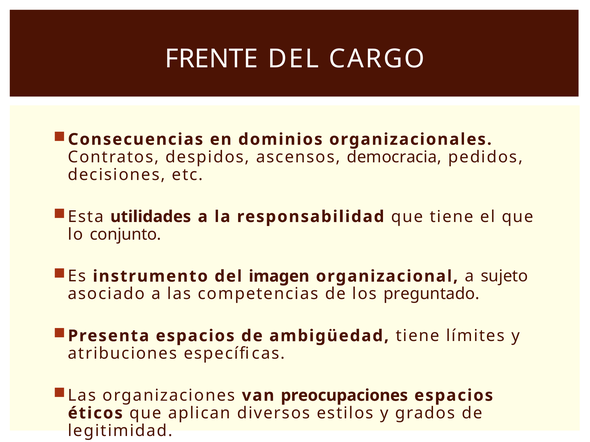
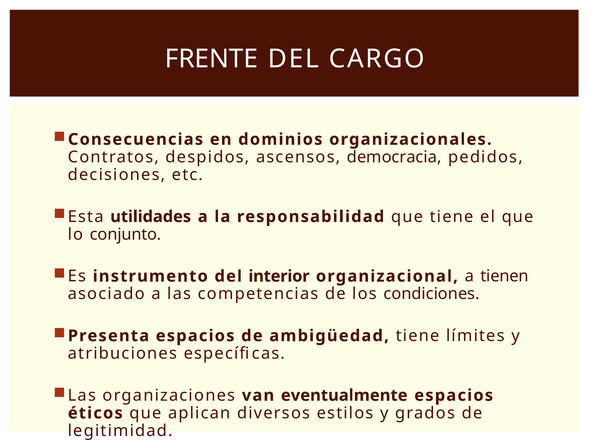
imagen: imagen -> interior (279, 277)
sujeto: sujeto -> tienen (505, 277)
preguntado: preguntado -> condiciones (432, 294)
preocupaciones: preocupaciones -> eventualmente (344, 396)
